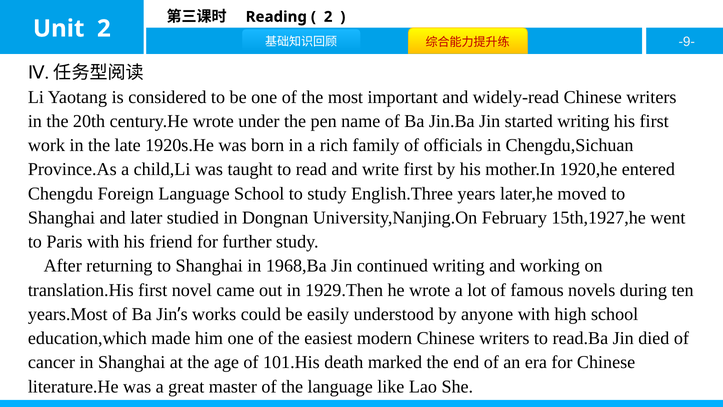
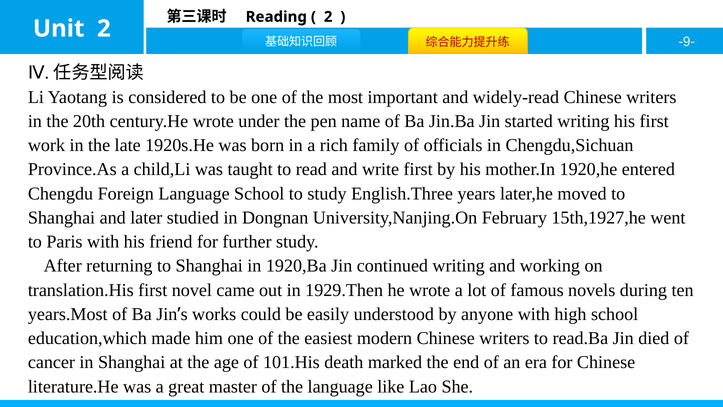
1968,Ba: 1968,Ba -> 1920,Ba (296, 266)
